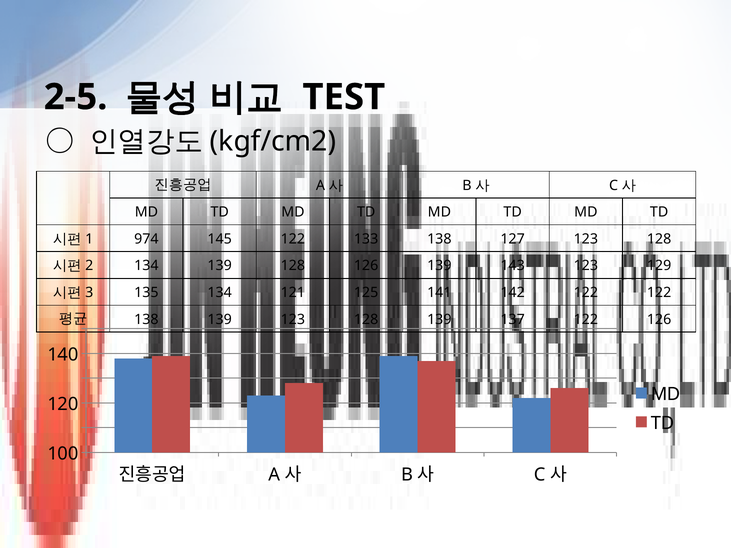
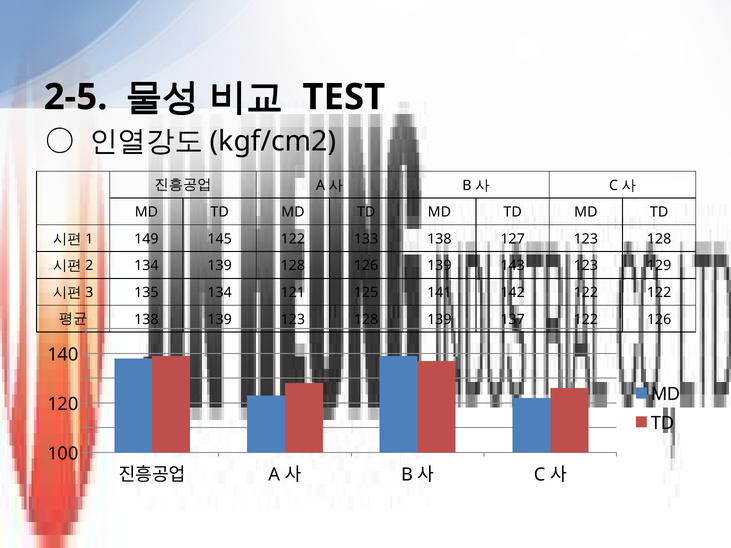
974: 974 -> 149 (146, 239)
